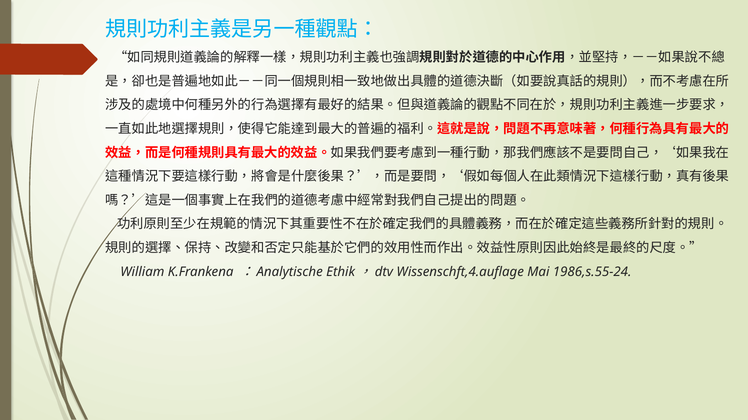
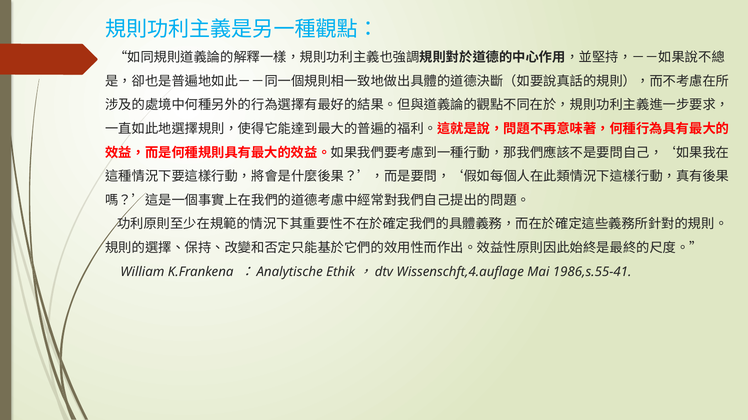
1986,s.55-24: 1986,s.55-24 -> 1986,s.55-41 (592, 272)
